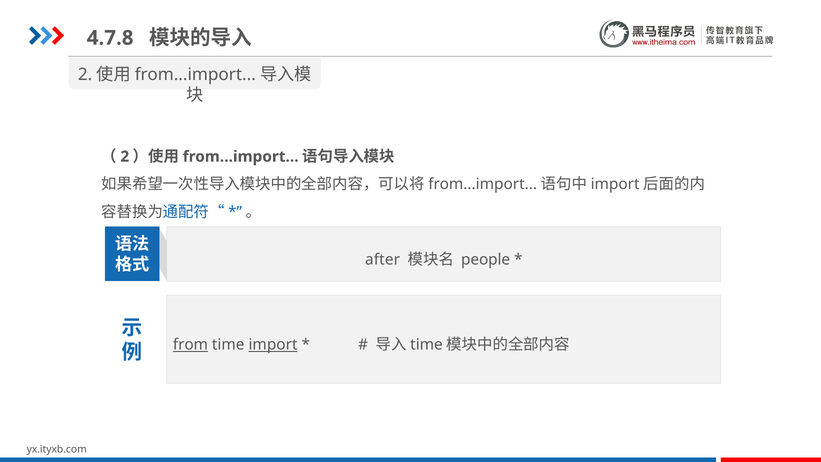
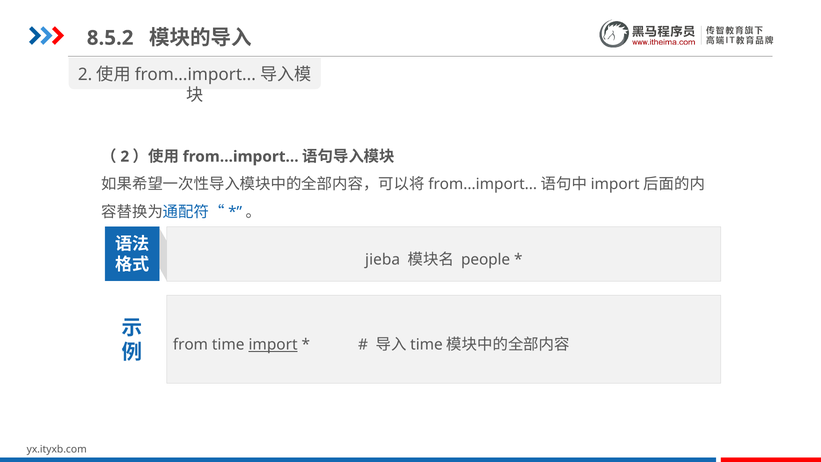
4.7.8: 4.7.8 -> 8.5.2 (110, 38)
after: after -> jieba (383, 259)
from underline: present -> none (190, 345)
